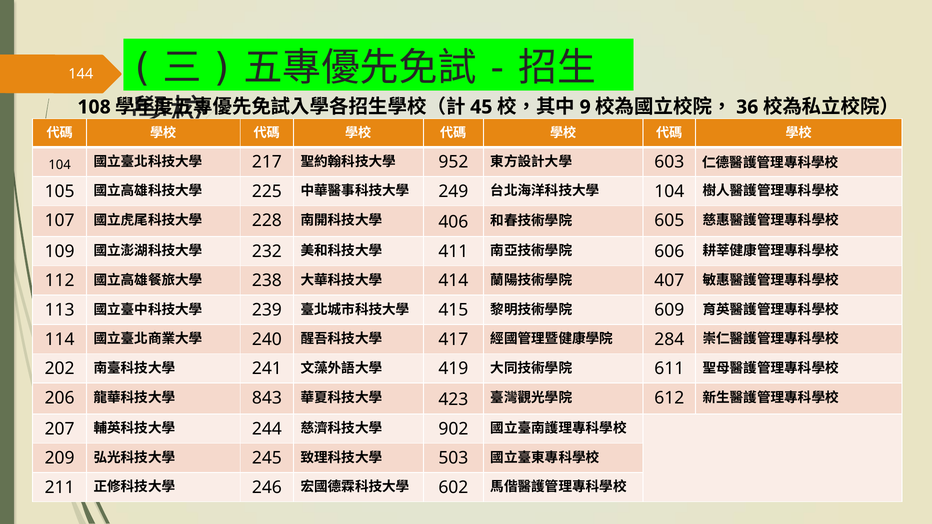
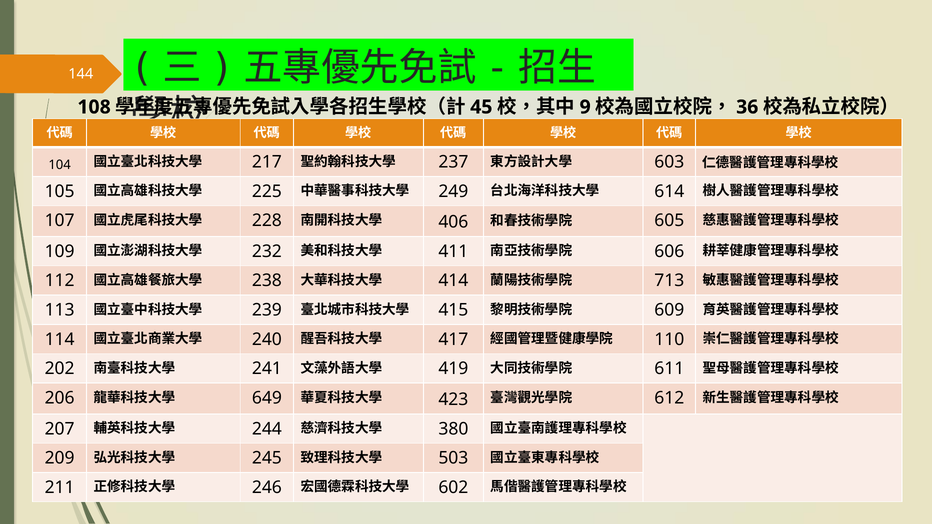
952: 952 -> 237 (453, 162)
104: 104 -> 614 (669, 191)
407: 407 -> 713 (669, 281)
284: 284 -> 110 (669, 339)
843: 843 -> 649 (267, 398)
902: 902 -> 380 (453, 429)
